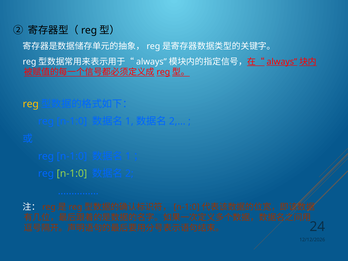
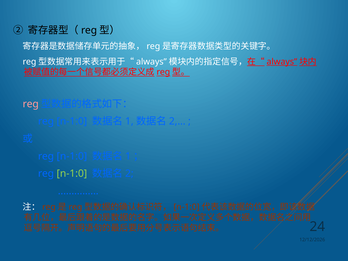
reg colour: yellow -> pink (31, 104)
